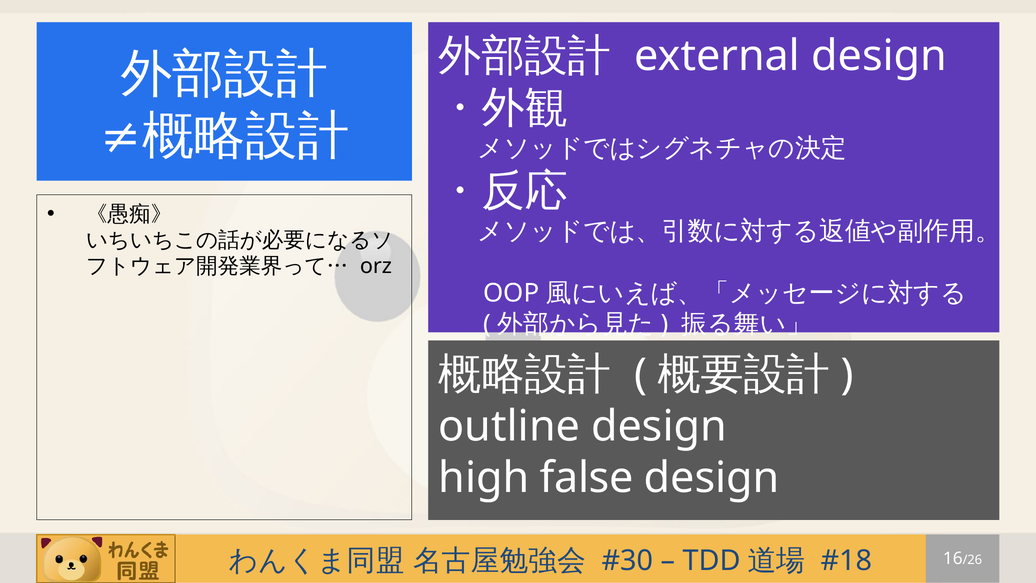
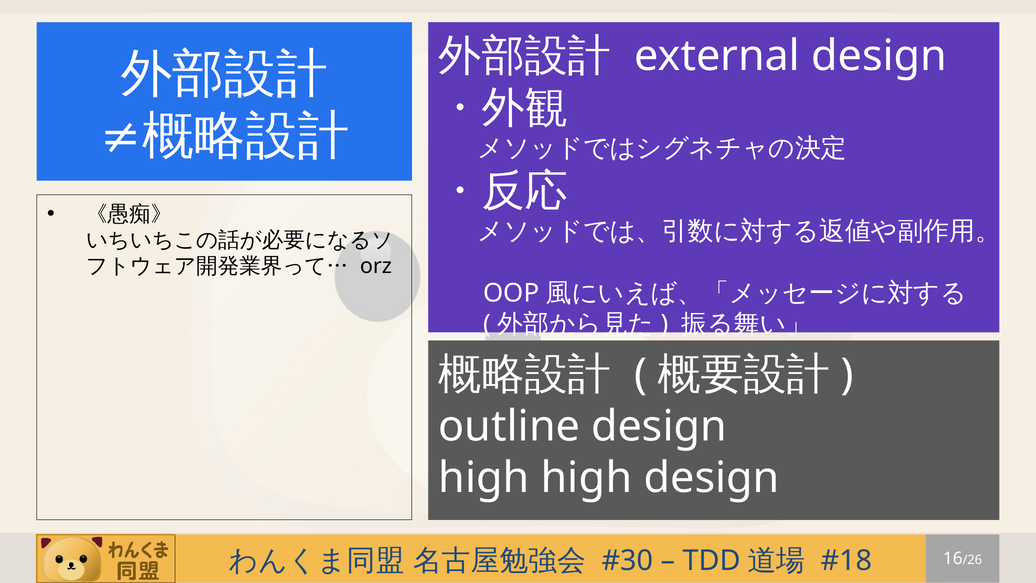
high false: false -> high (586, 478)
